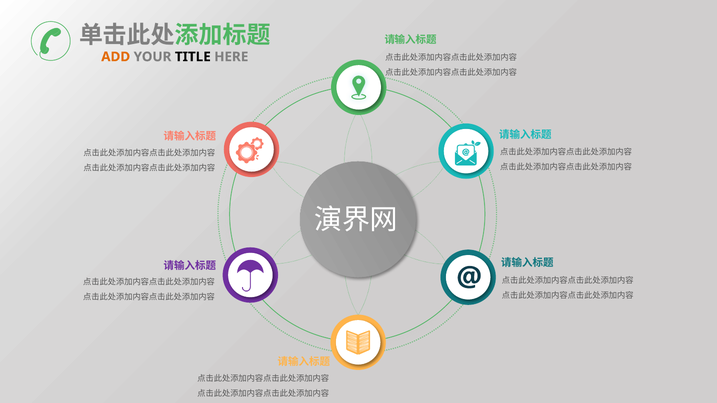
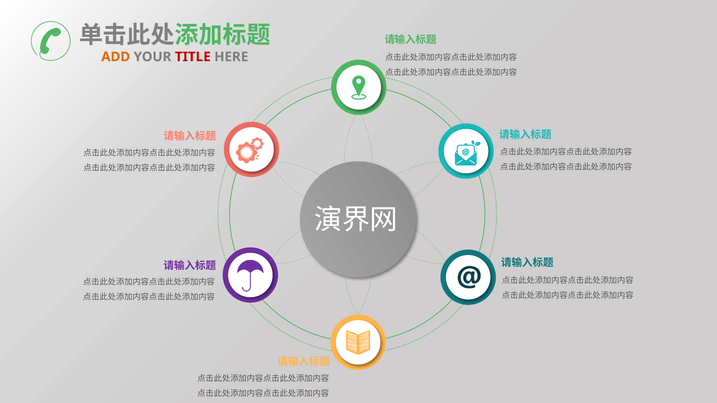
TITLE colour: black -> red (193, 57)
